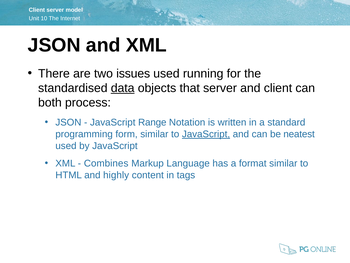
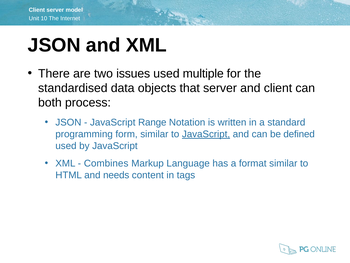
running: running -> multiple (203, 73)
data underline: present -> none (123, 88)
neatest: neatest -> defined (299, 134)
highly: highly -> needs (116, 175)
